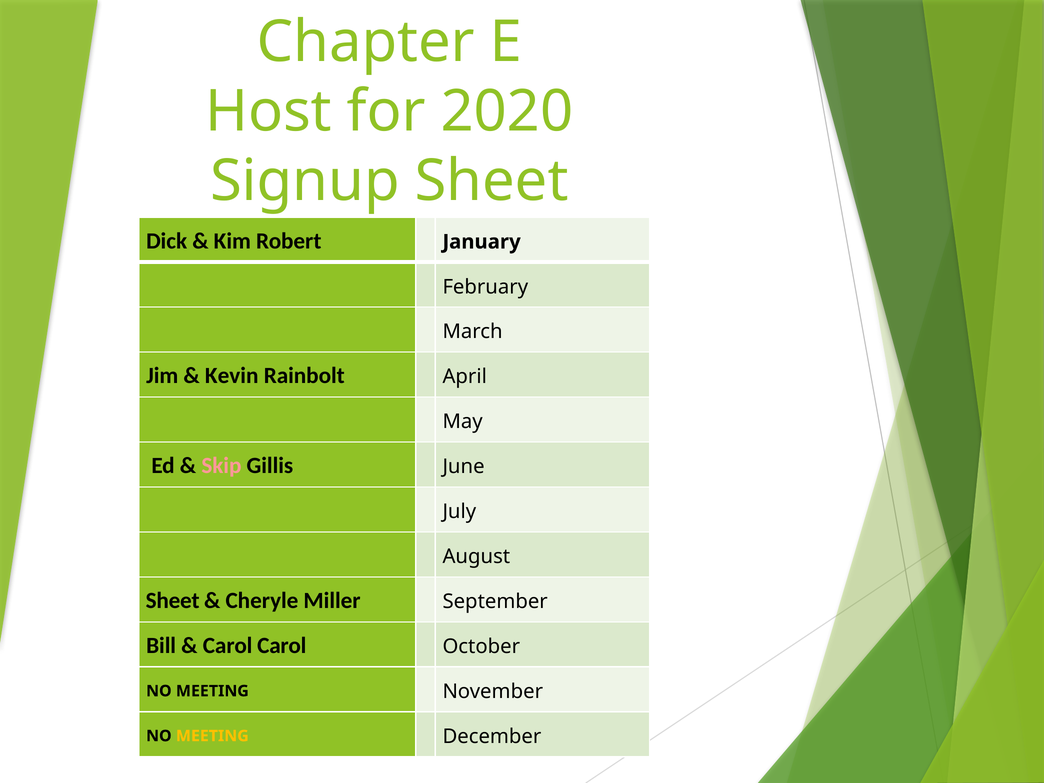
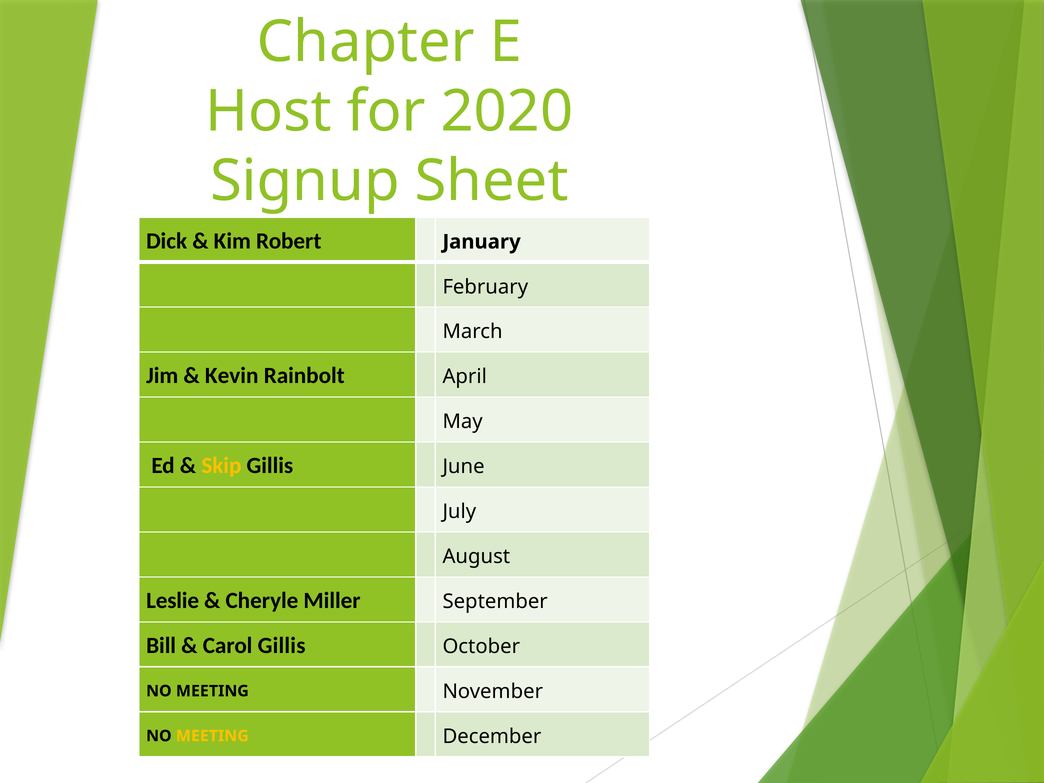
Skip colour: pink -> yellow (221, 466)
Sheet: Sheet -> Leslie (173, 601)
Carol Carol: Carol -> Gillis (282, 646)
